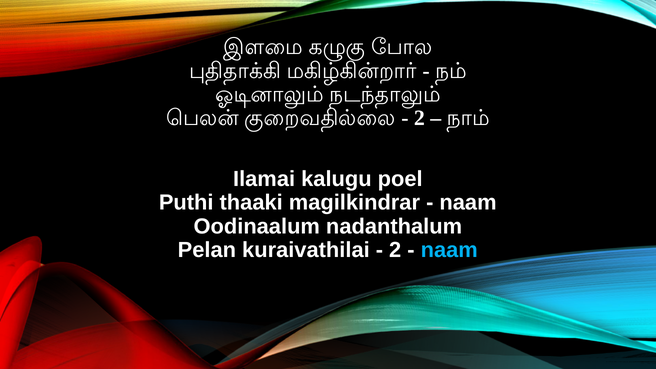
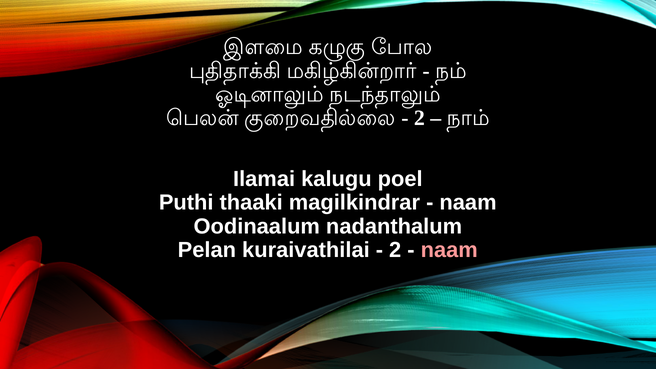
naam colour: light blue -> pink (449, 250)
